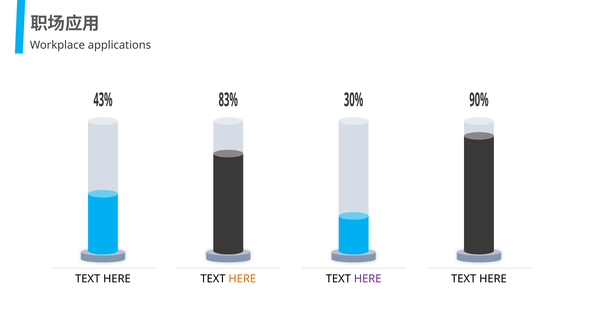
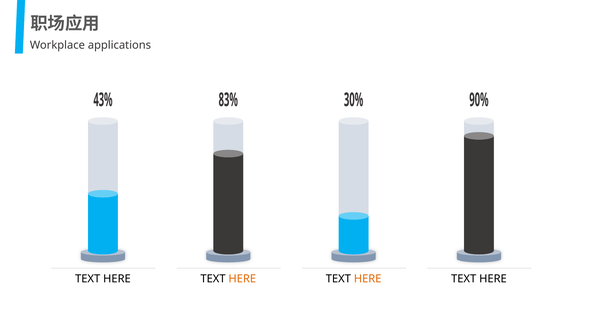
HERE colour: purple -> orange (368, 278)
